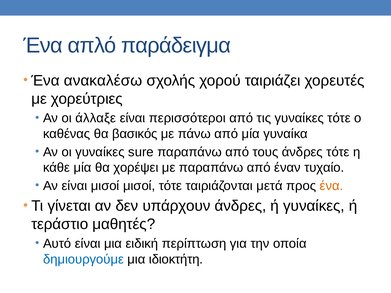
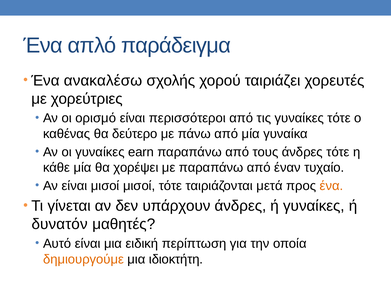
άλλαξε: άλλαξε -> ορισμό (96, 118)
βασικός: βασικός -> δεύτερο (135, 134)
sure: sure -> earn (141, 152)
τεράστιο: τεράστιο -> δυνατόν (60, 224)
δημιουργούμε colour: blue -> orange (83, 259)
